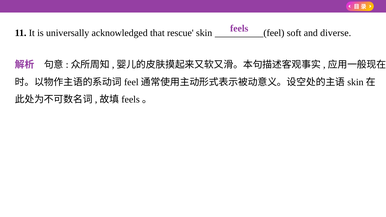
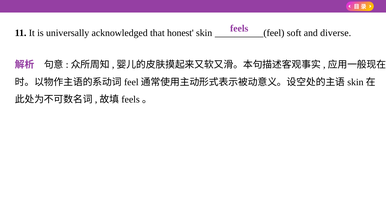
rescue: rescue -> honest (180, 33)
